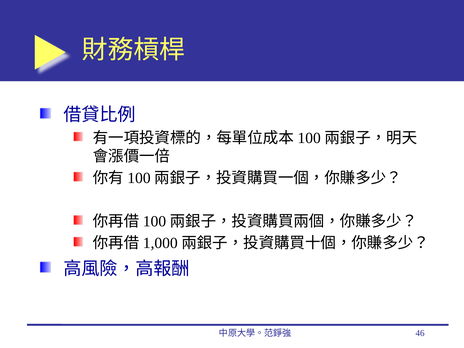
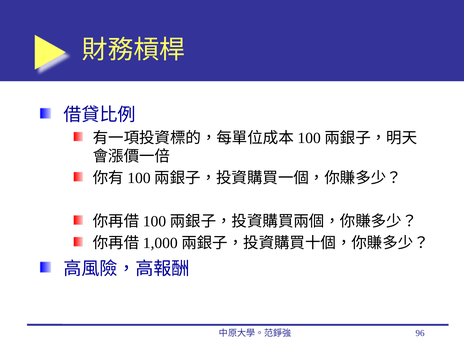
46: 46 -> 96 (420, 333)
